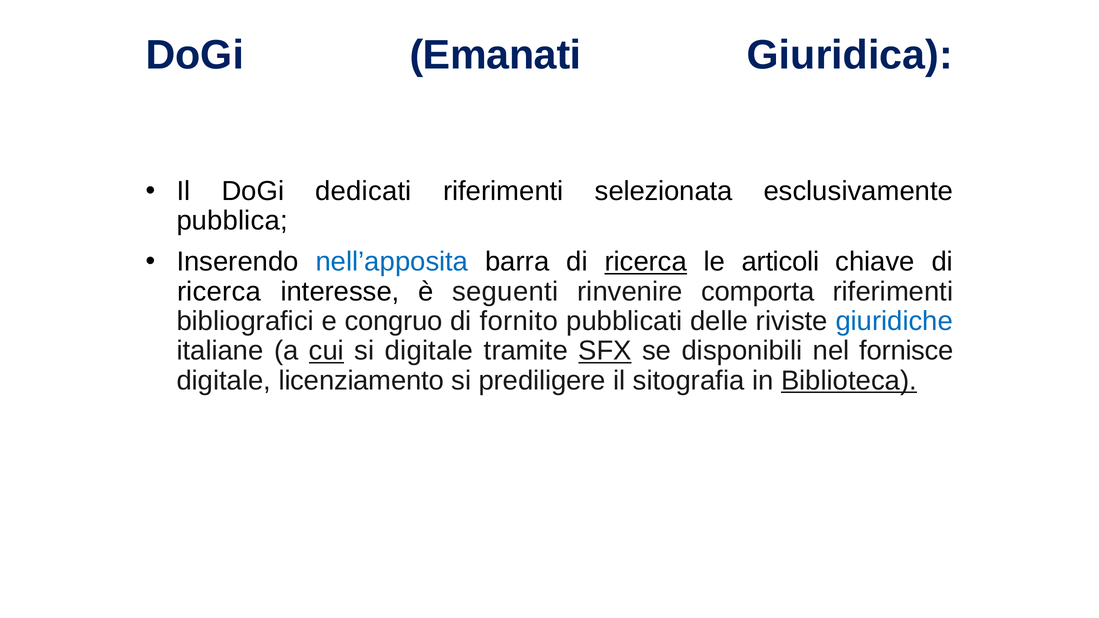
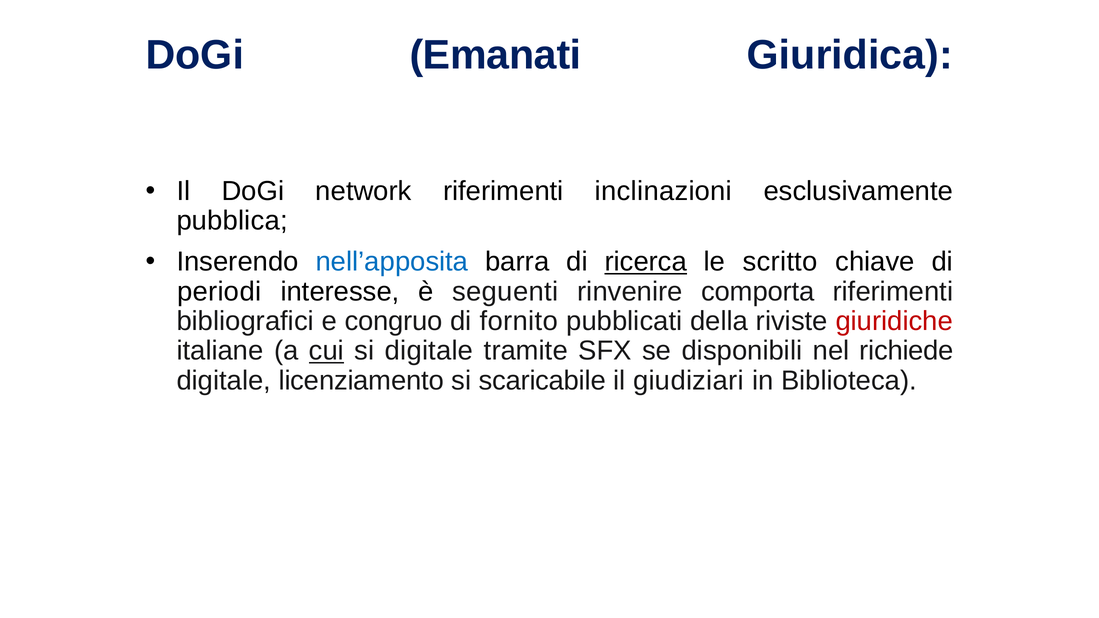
dedicati: dedicati -> network (364, 191)
selezionata: selezionata -> inclinazioni (664, 191)
articoli: articoli -> scritto (780, 262)
ricerca: ricerca -> periodi (219, 292)
delle: delle -> della (719, 321)
giuridiche colour: blue -> red (894, 321)
SFX underline: present -> none (605, 351)
fornisce: fornisce -> richiede (907, 351)
prediligere: prediligere -> scaricabile (542, 381)
sitografia: sitografia -> giudiziari (689, 381)
Biblioteca underline: present -> none (849, 381)
